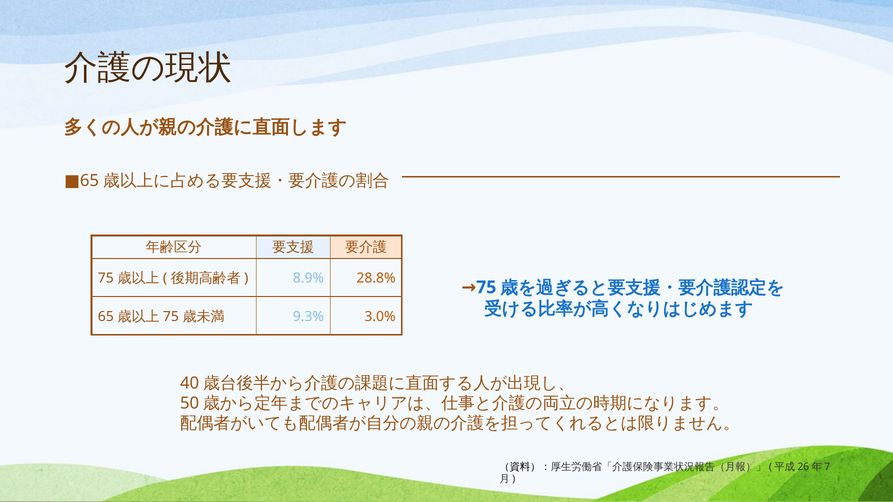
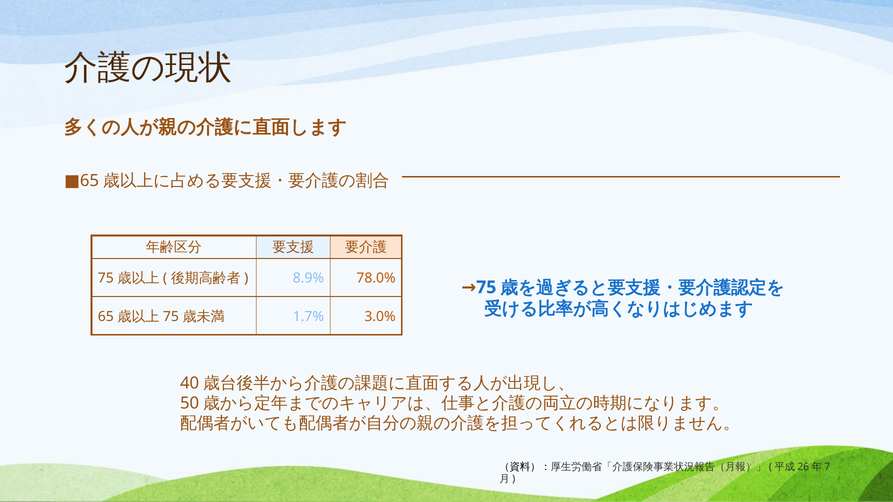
28.8%: 28.8% -> 78.0% (376, 279)
9.3%: 9.3% -> 1.7% (308, 317)
